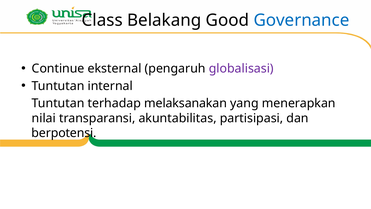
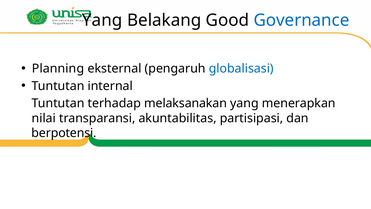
Class: Class -> Yang (102, 20)
Continue: Continue -> Planning (58, 69)
globalisasi colour: purple -> blue (241, 69)
